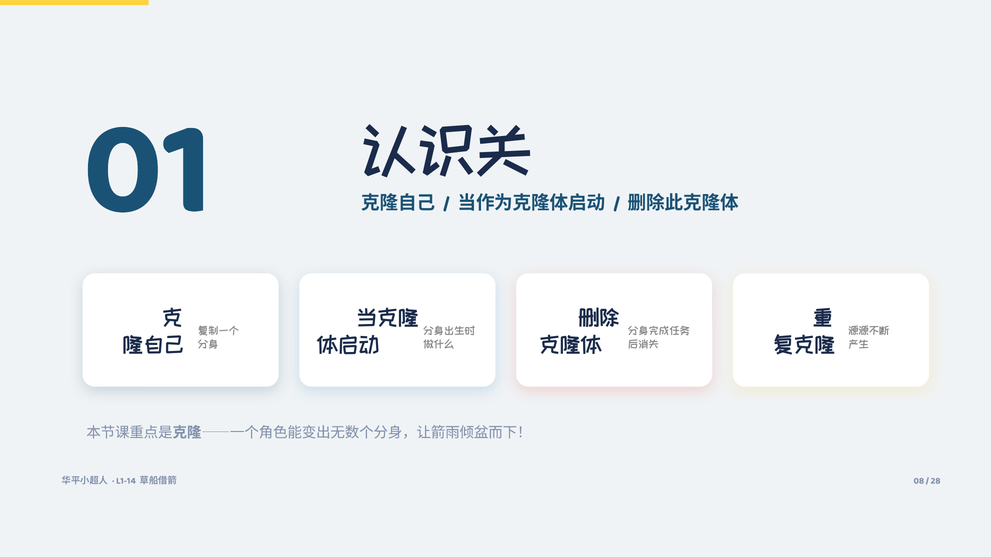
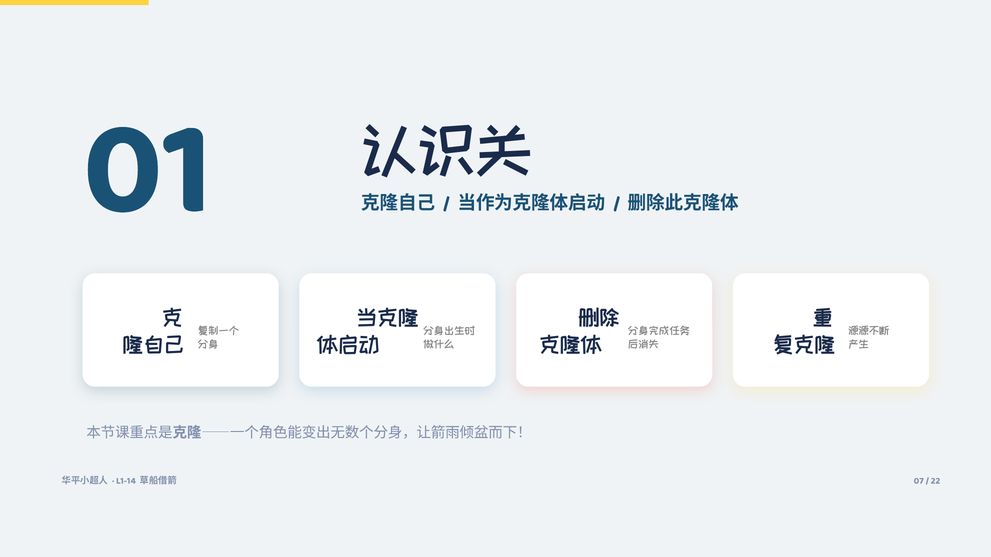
08: 08 -> 07 (919, 481)
28: 28 -> 22 (935, 481)
